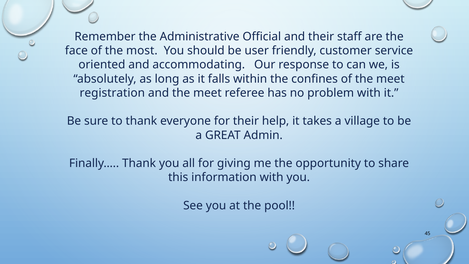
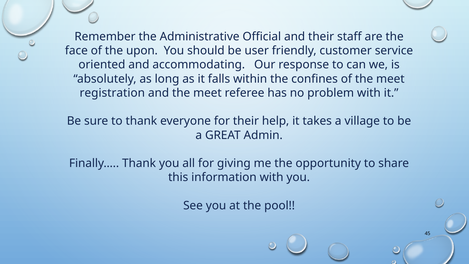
most: most -> upon (142, 51)
